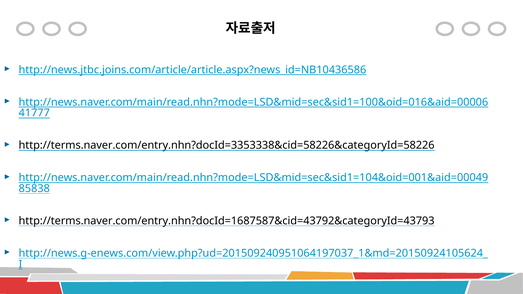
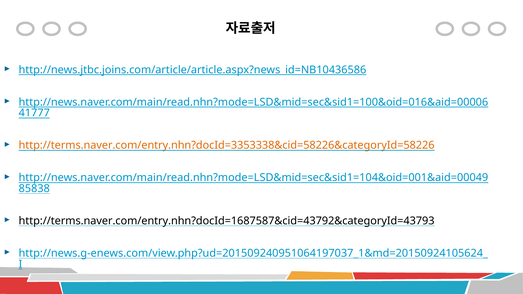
http://terms.naver.com/entry.nhn?docId=3353338&cid=58226&categoryId=58226 colour: black -> orange (227, 145)
